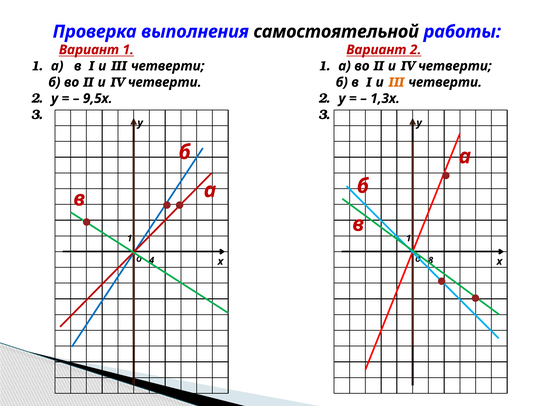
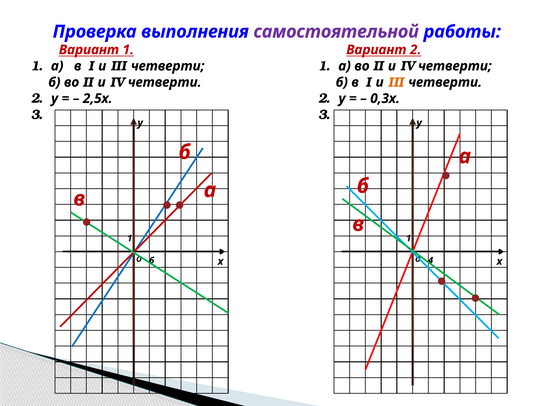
самостоятельной colour: black -> purple (336, 32)
9,5х: 9,5х -> 2,5х (98, 98)
1,3х: 1,3х -> 0,3х (385, 98)
4: 4 -> 6 (152, 260)
8: 8 -> 4 (431, 260)
